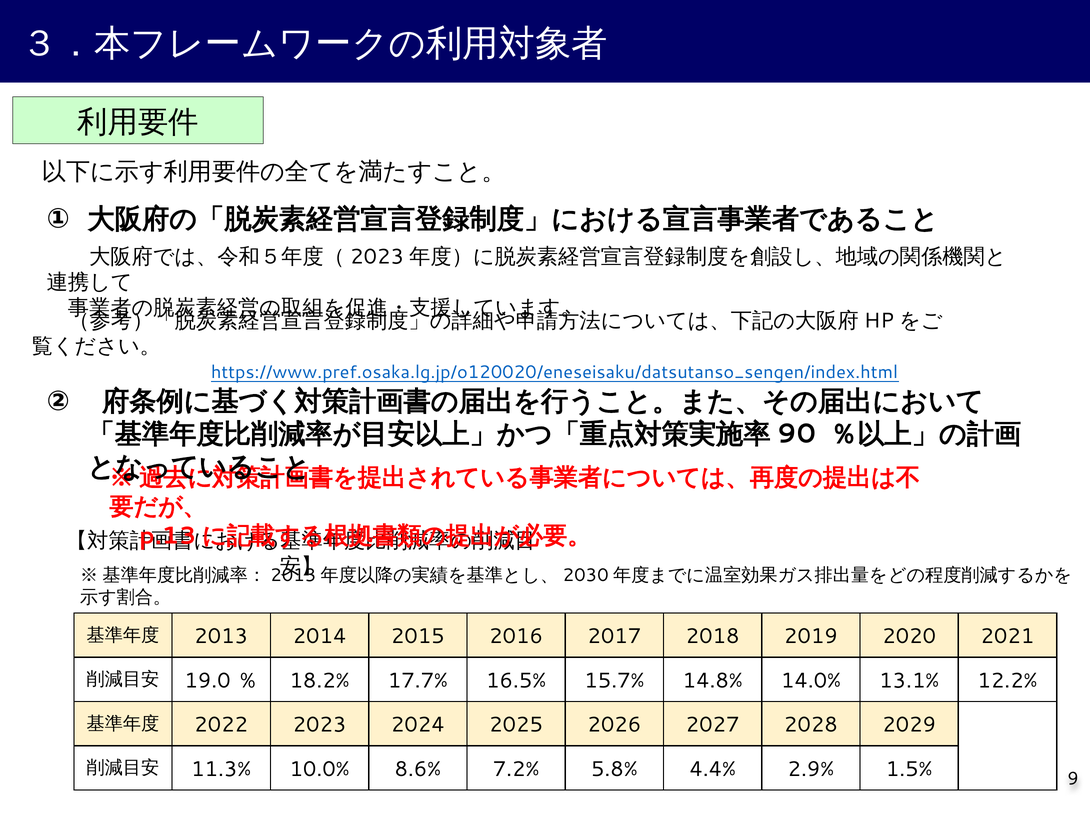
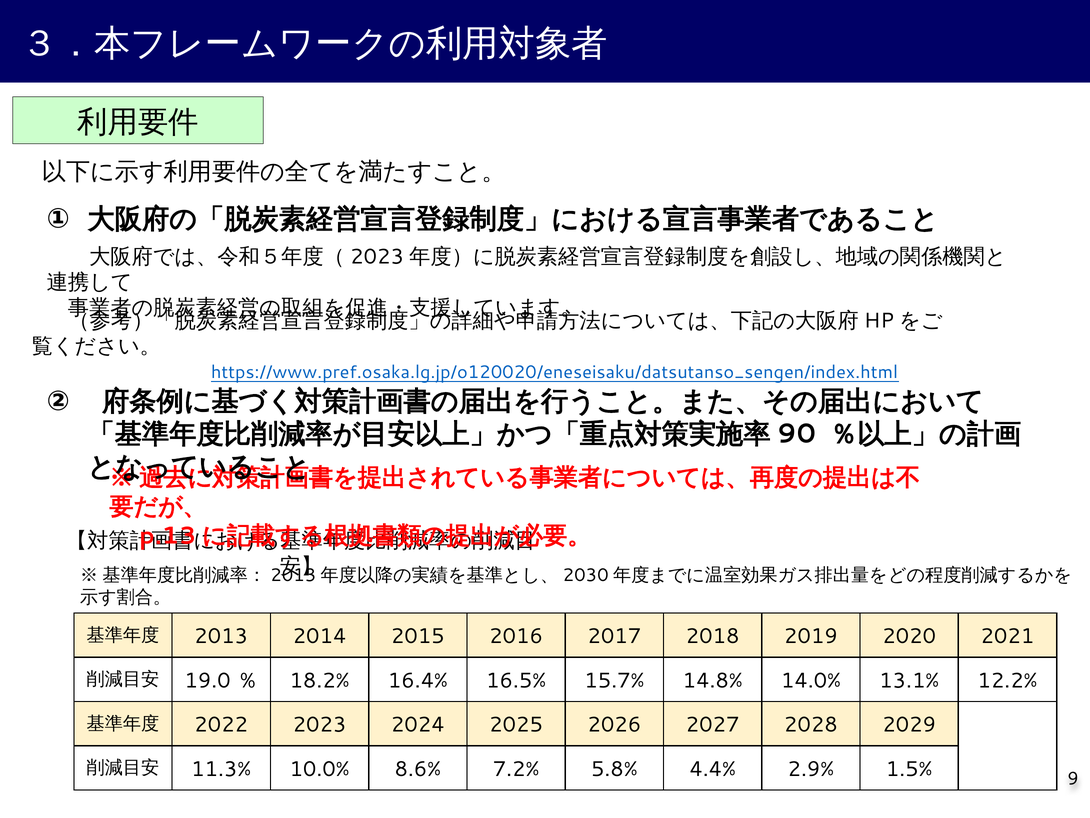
17.7%: 17.7% -> 16.4% (418, 680)
